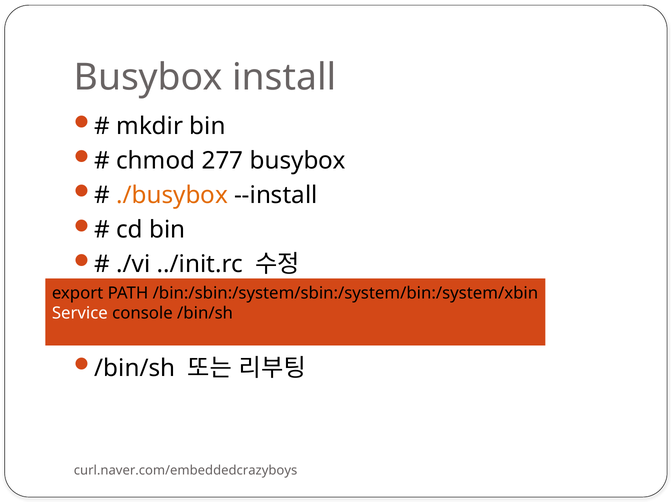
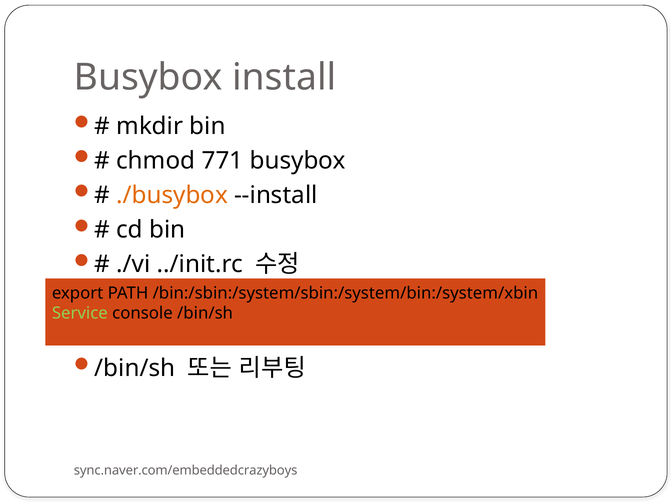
277: 277 -> 771 (222, 161)
Service colour: white -> light green (80, 313)
curl.naver.com/embeddedcrazyboys: curl.naver.com/embeddedcrazyboys -> sync.naver.com/embeddedcrazyboys (186, 470)
